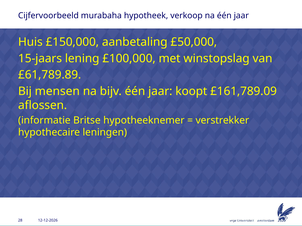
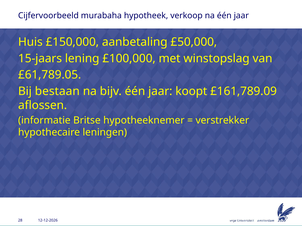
£61,789.89: £61,789.89 -> £61,789.05 (50, 75)
mensen: mensen -> bestaan (57, 91)
